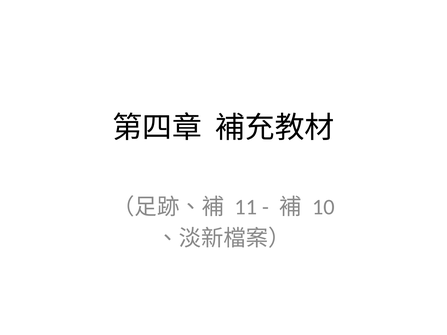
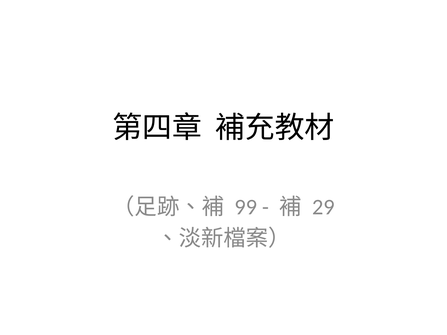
11: 11 -> 99 (246, 207)
10: 10 -> 29 (323, 207)
